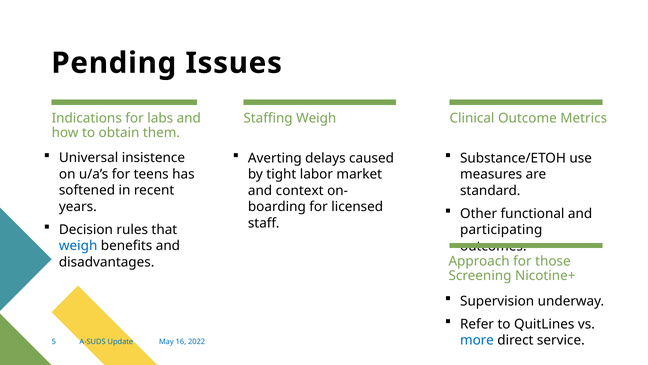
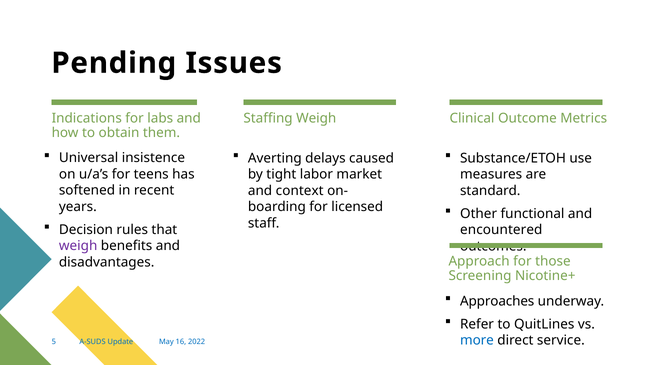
participating: participating -> encountered (501, 229)
weigh colour: blue -> purple (78, 246)
Supervision: Supervision -> Approaches (497, 301)
